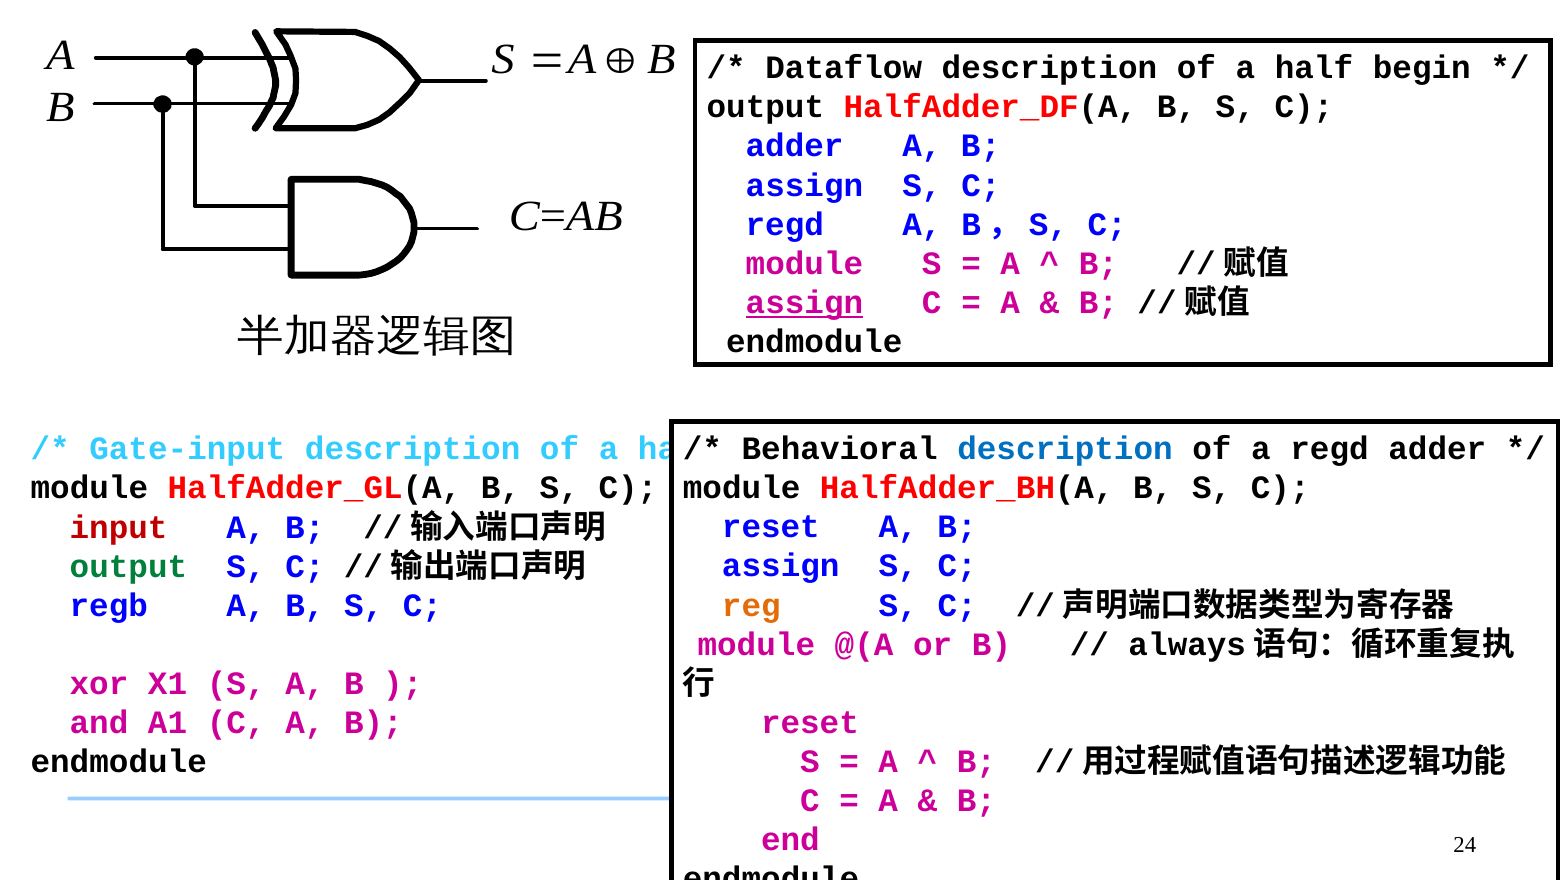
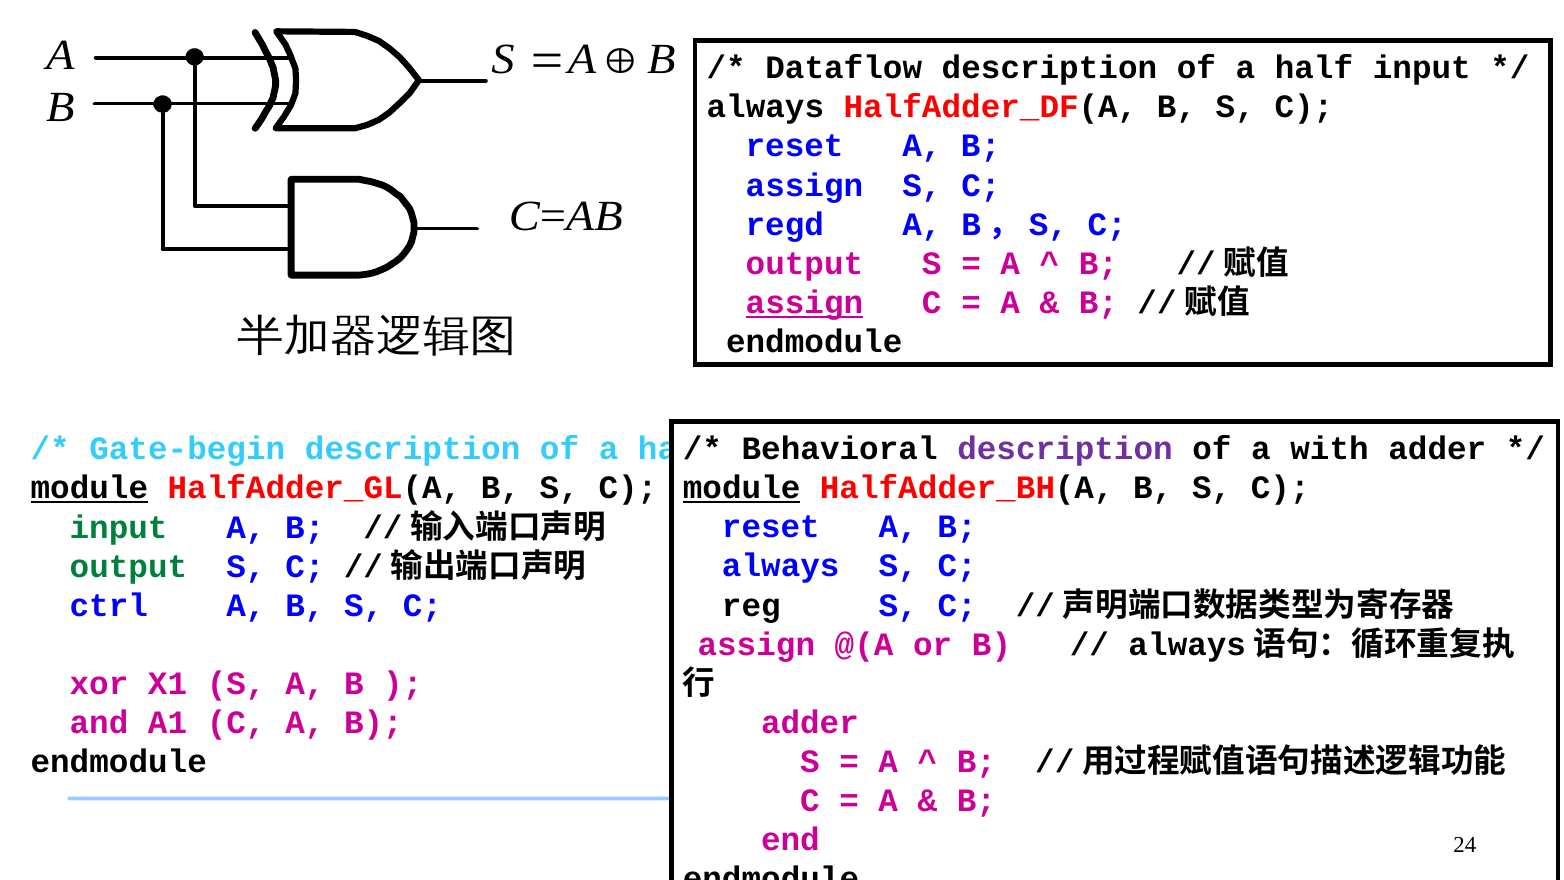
half begin: begin -> input (1422, 68)
output: output -> always (765, 107)
adder: adder -> reset (795, 146)
module: module -> output (804, 263)
description colour: blue -> purple (1065, 449)
a regd: regd -> with (1329, 449)
Gate-input: Gate-input -> Gate-begin (187, 449)
module underline: none -> present (742, 488)
module underline: none -> present (89, 488)
input colour: red -> green (119, 527)
assign: assign -> always (781, 566)
reg colour: orange -> black (751, 605)
regb: regb -> ctrl (109, 605)
module: module -> assign (756, 644)
reset: reset -> adder (810, 722)
